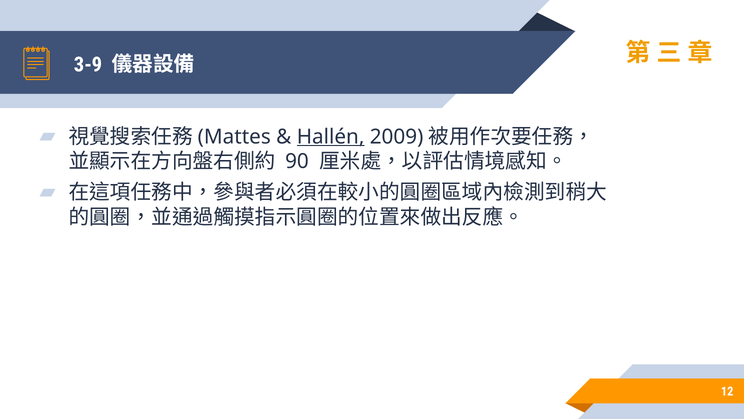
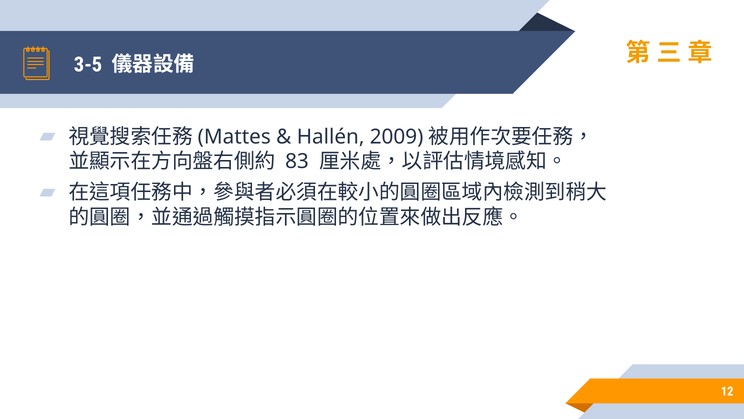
3-9: 3-9 -> 3-5 (88, 65)
Hallén underline: present -> none (331, 137)
90: 90 -> 83 (297, 161)
